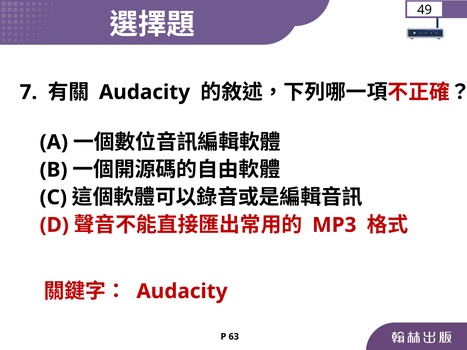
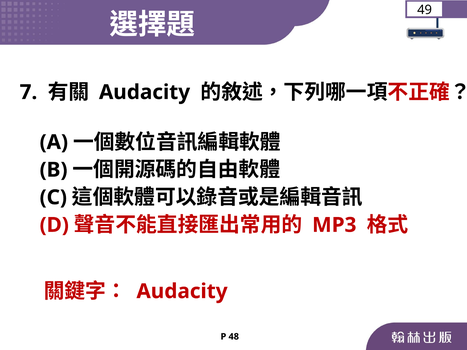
63: 63 -> 48 (234, 337)
